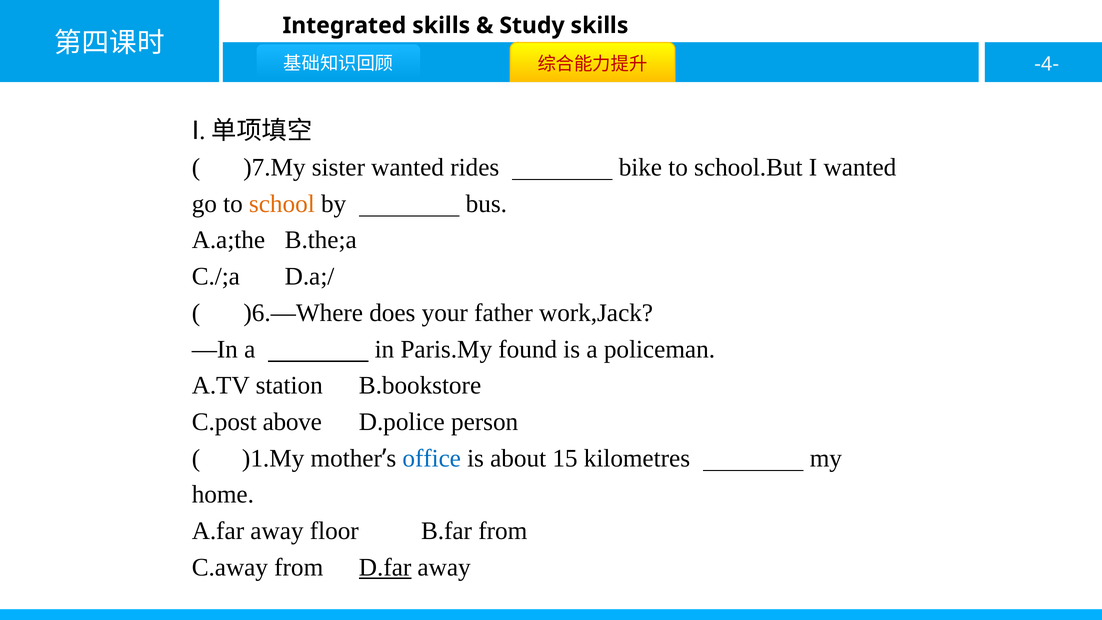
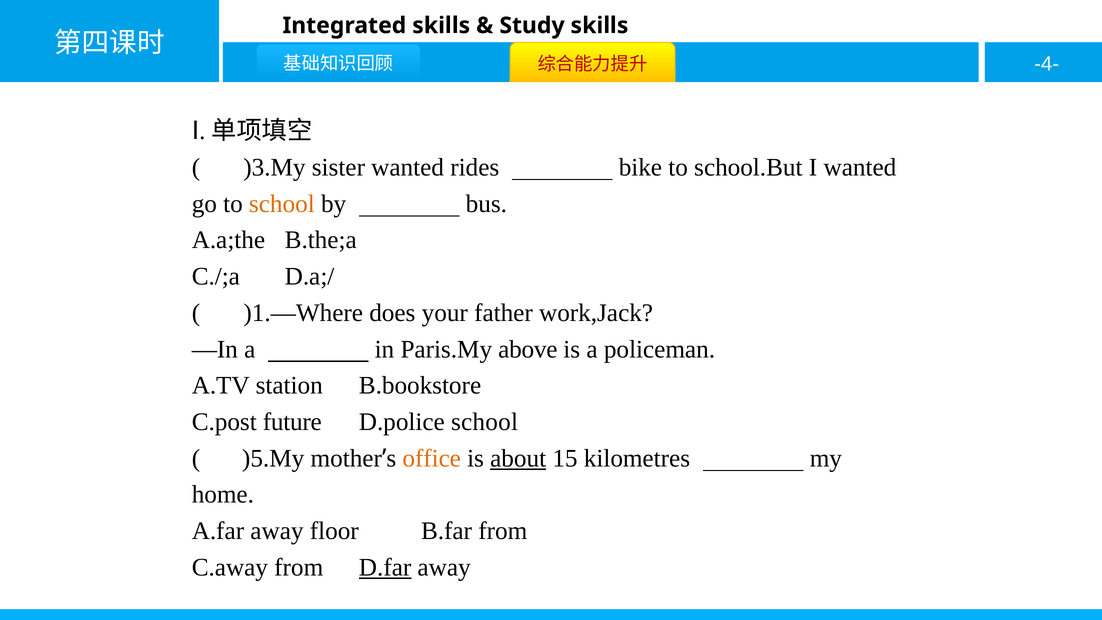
)7.My: )7.My -> )3.My (274, 167)
)6.—Where: )6.—Where -> )1.—Where (303, 313)
found: found -> above (528, 349)
above: above -> future (292, 422)
D.police person: person -> school (485, 422)
)1.My: )1.My -> )5.My (273, 458)
office colour: blue -> orange (432, 458)
about underline: none -> present (518, 458)
